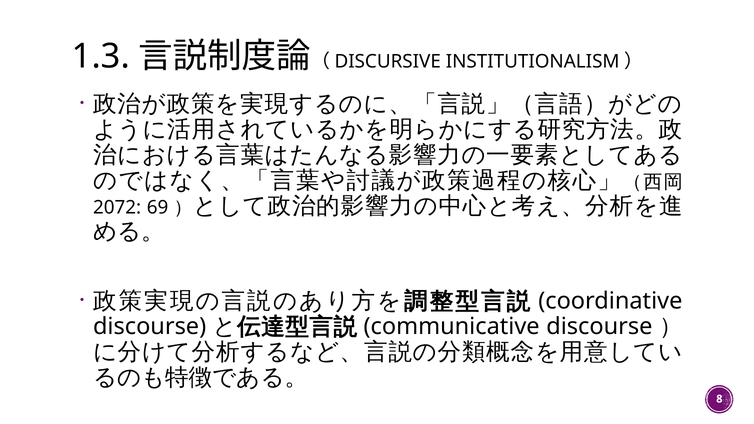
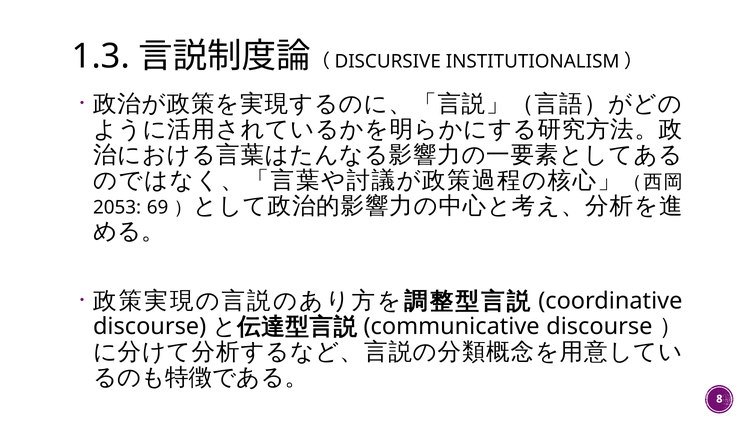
2072: 2072 -> 2053 (117, 208)
